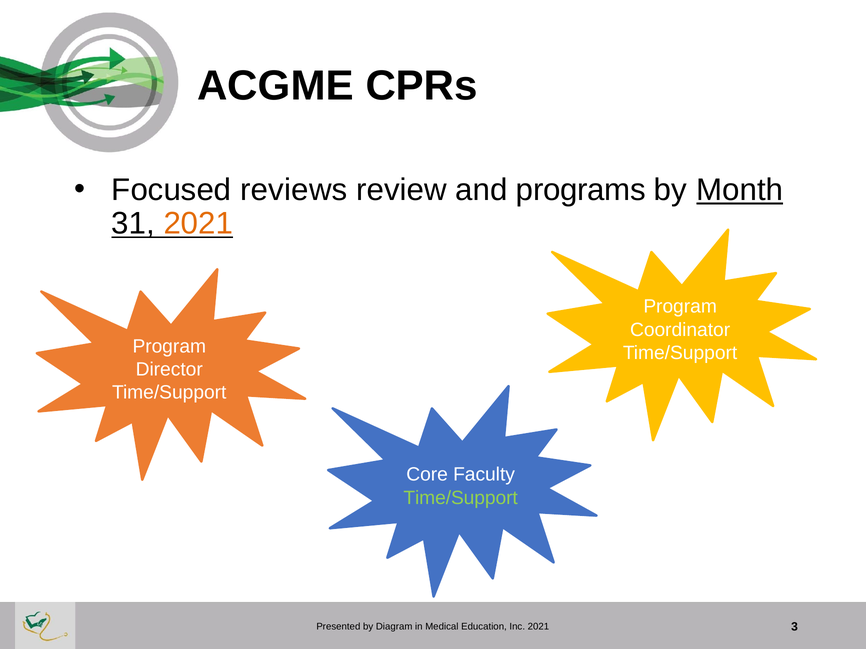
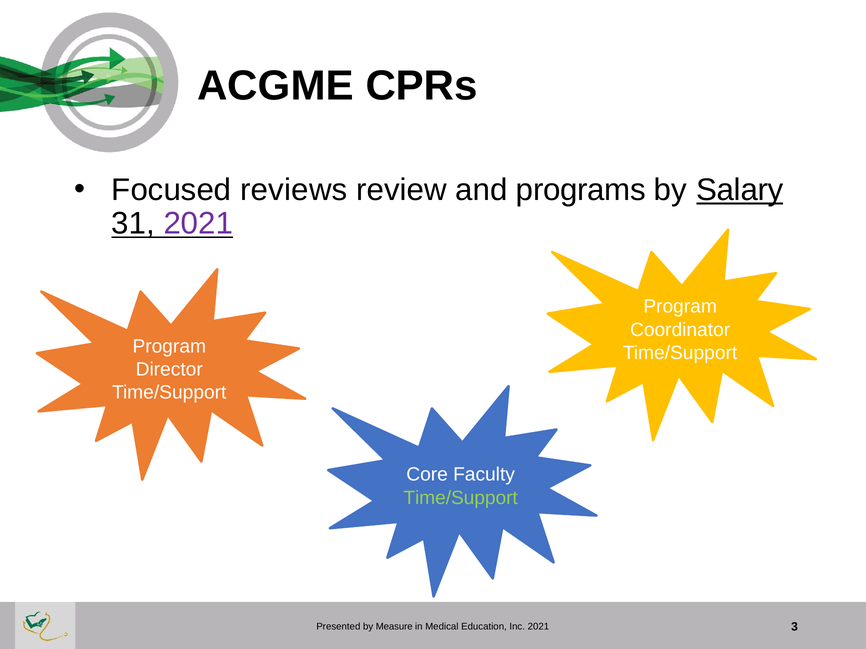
Month: Month -> Salary (740, 190)
2021 colour: orange -> purple (198, 224)
Diagram: Diagram -> Measure (394, 627)
